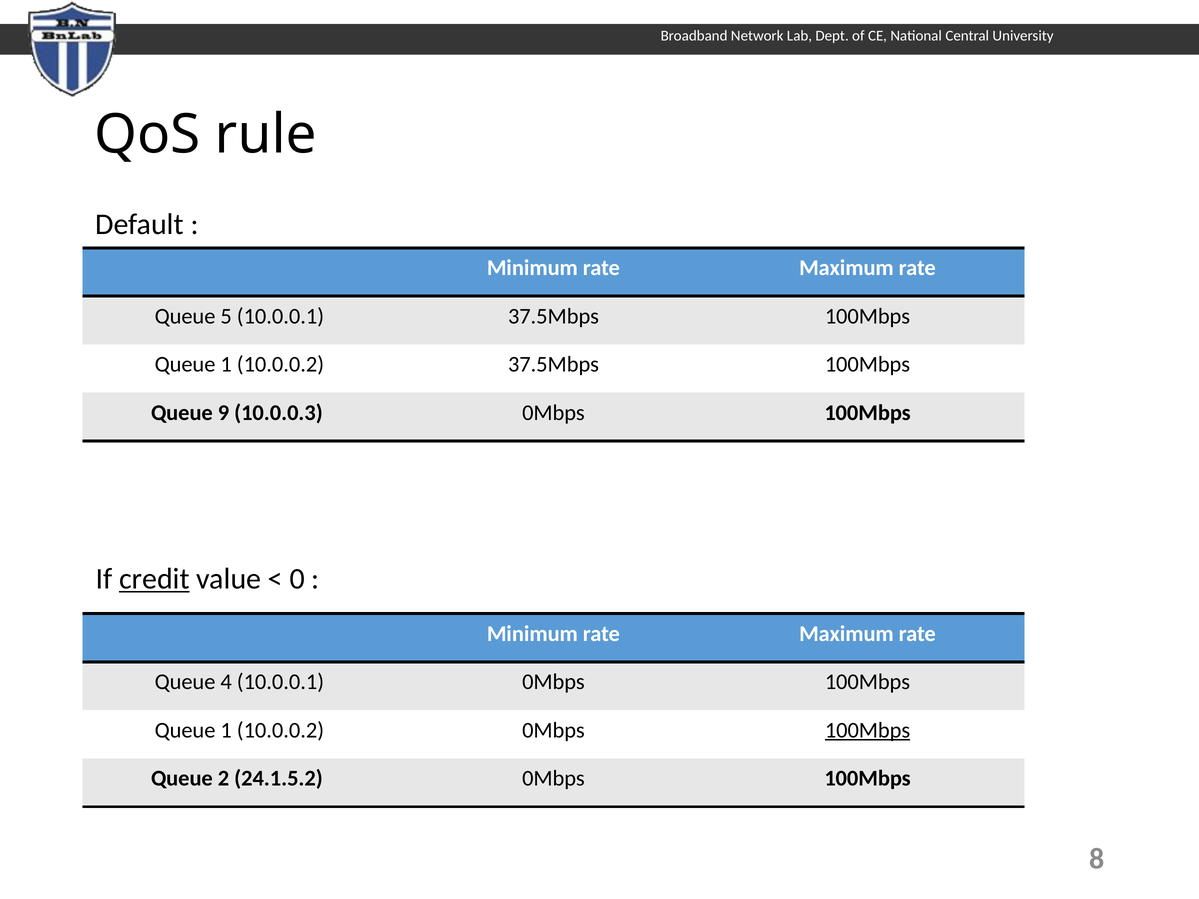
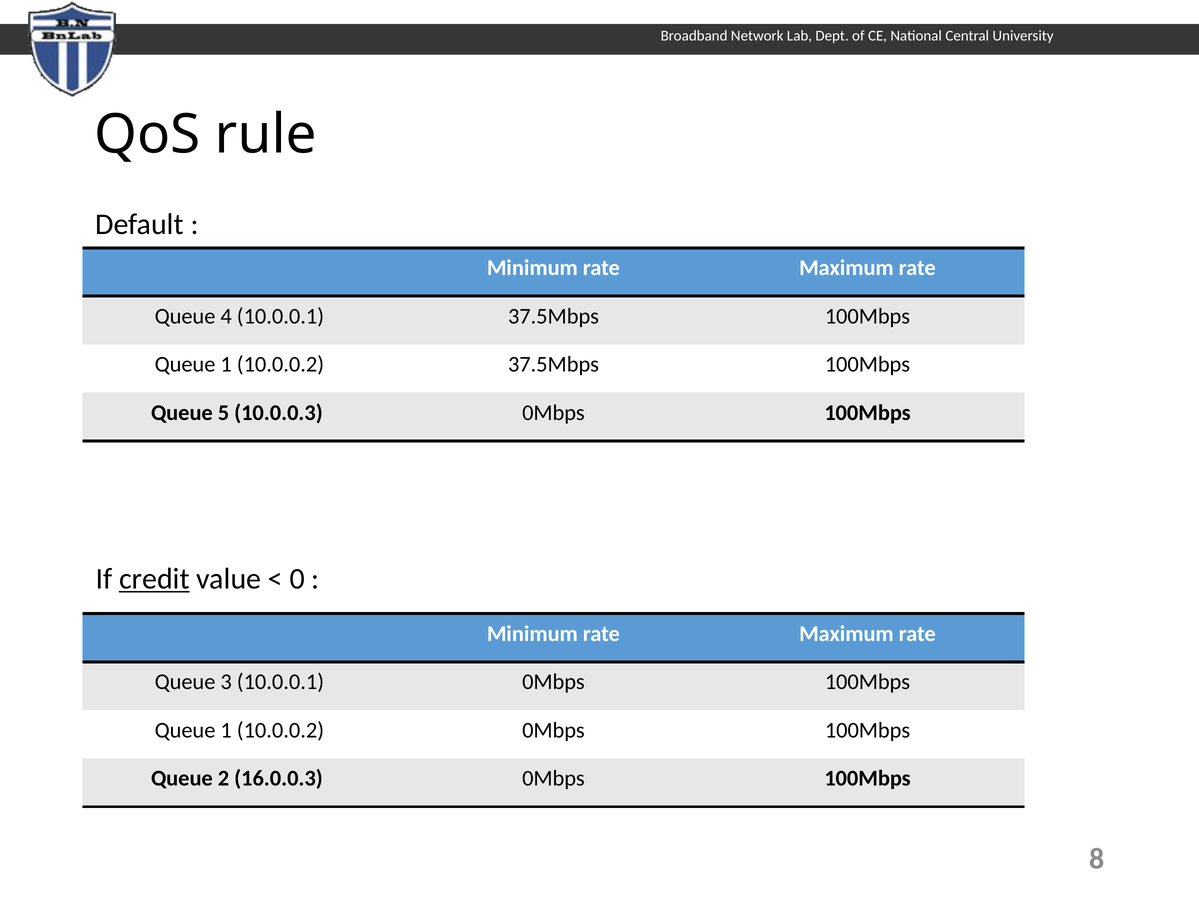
5: 5 -> 4 (226, 316)
9: 9 -> 5 (224, 413)
4: 4 -> 3 (226, 682)
100Mbps underline: present -> none (868, 730)
24.1.5.2: 24.1.5.2 -> 16.0.0.3 (278, 779)
